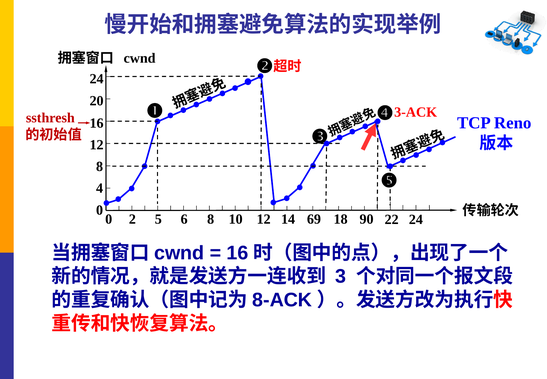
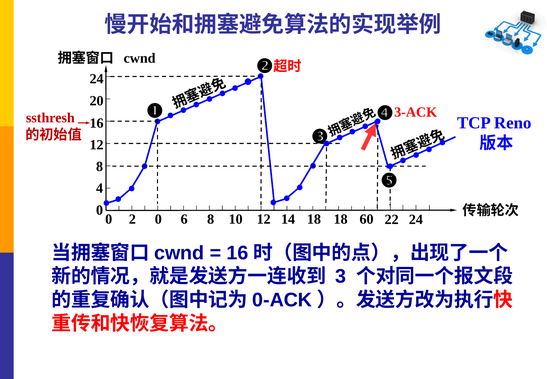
2 5: 5 -> 0 (158, 219)
14 69: 69 -> 18 (314, 219)
90: 90 -> 60 (367, 219)
8-ACK: 8-ACK -> 0-ACK (282, 300)
